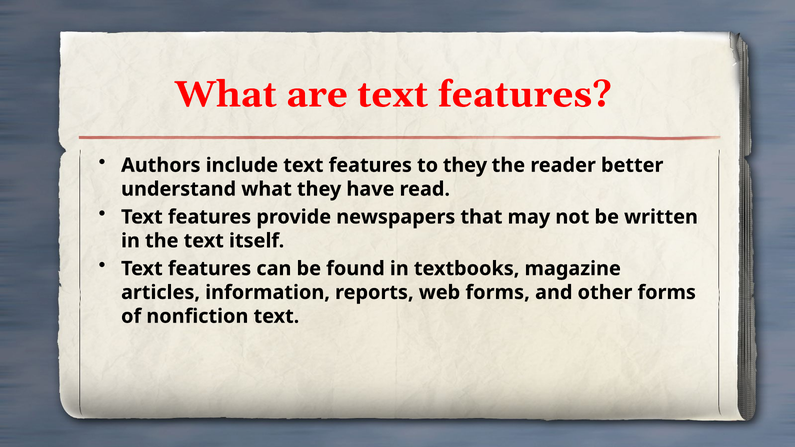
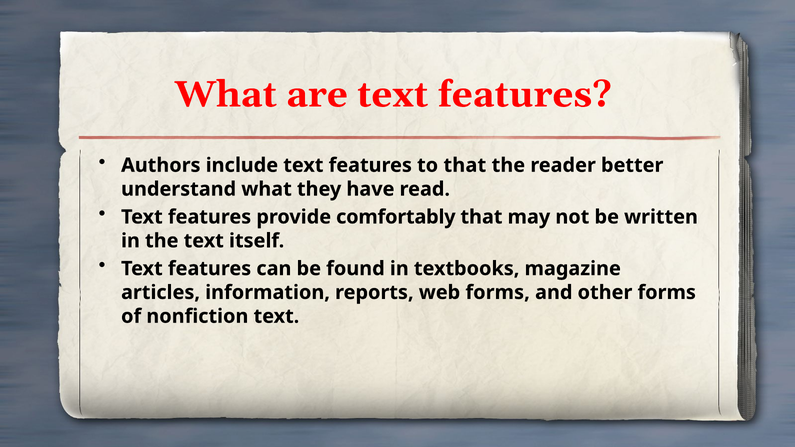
to they: they -> that (465, 165)
newspapers: newspapers -> comfortably (396, 217)
